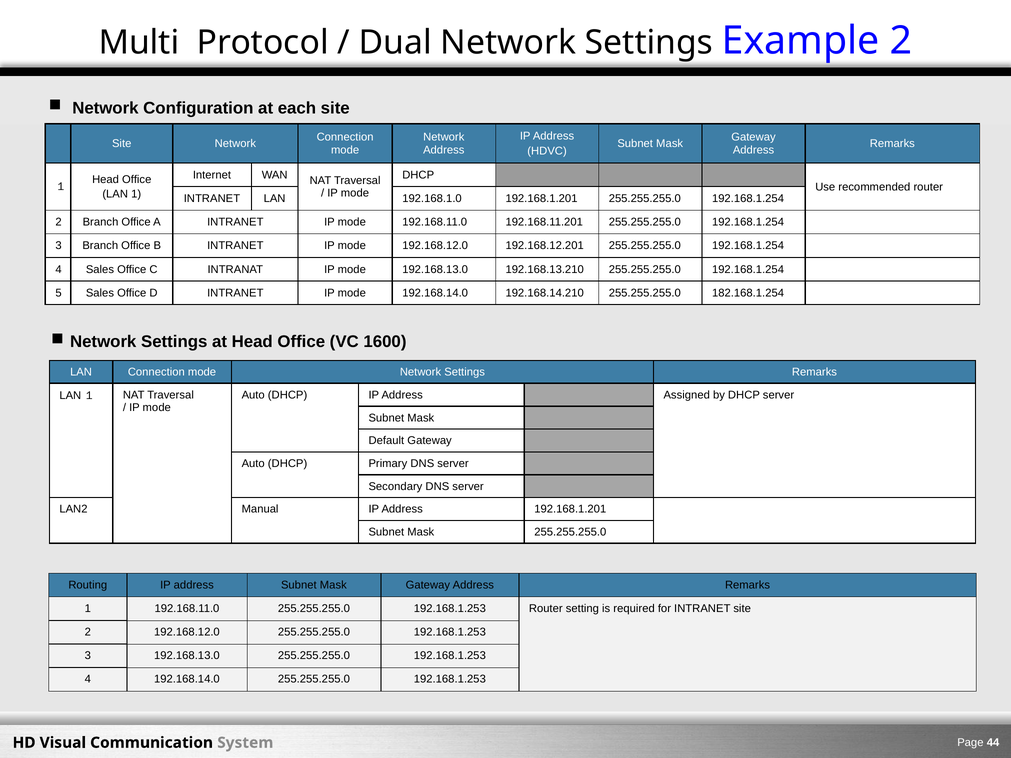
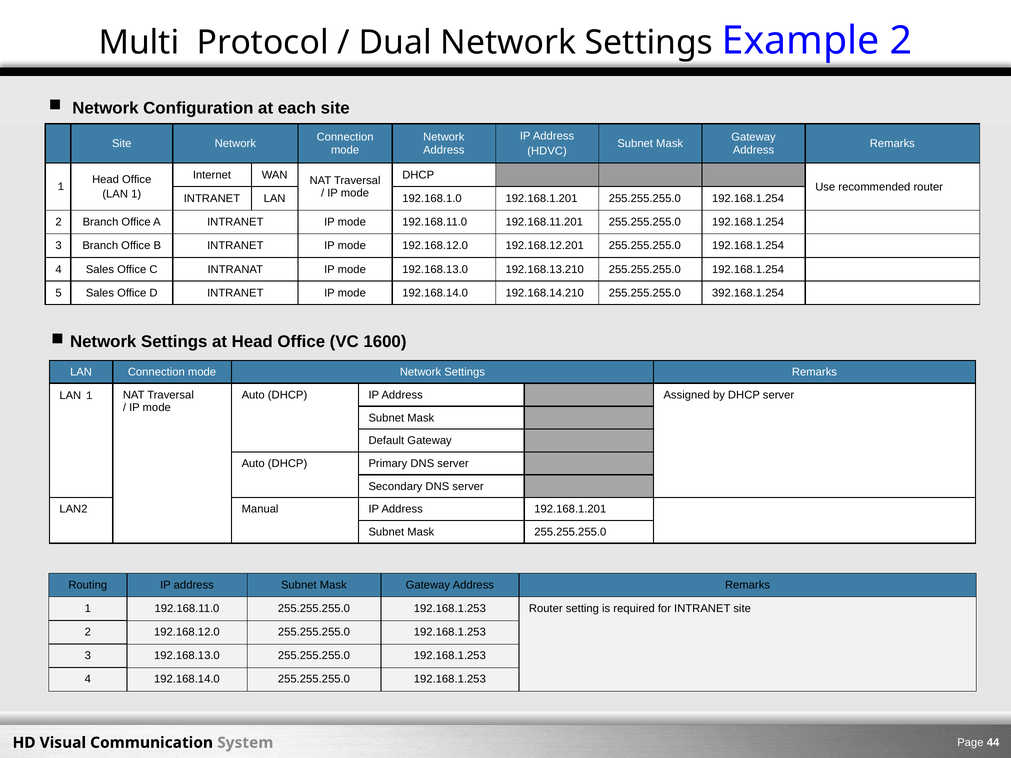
182.168.1.254: 182.168.1.254 -> 392.168.1.254 (748, 293)
